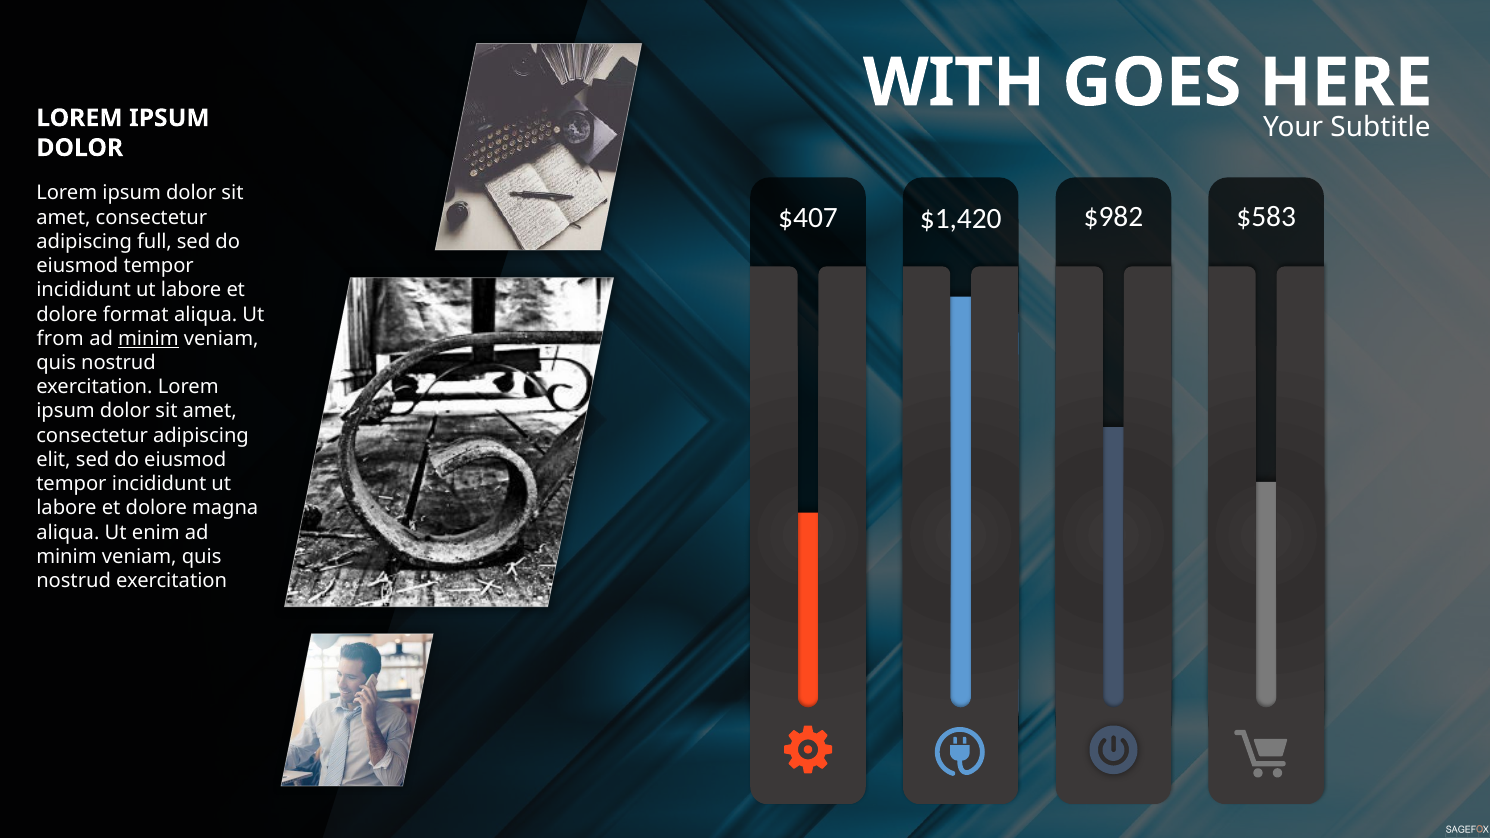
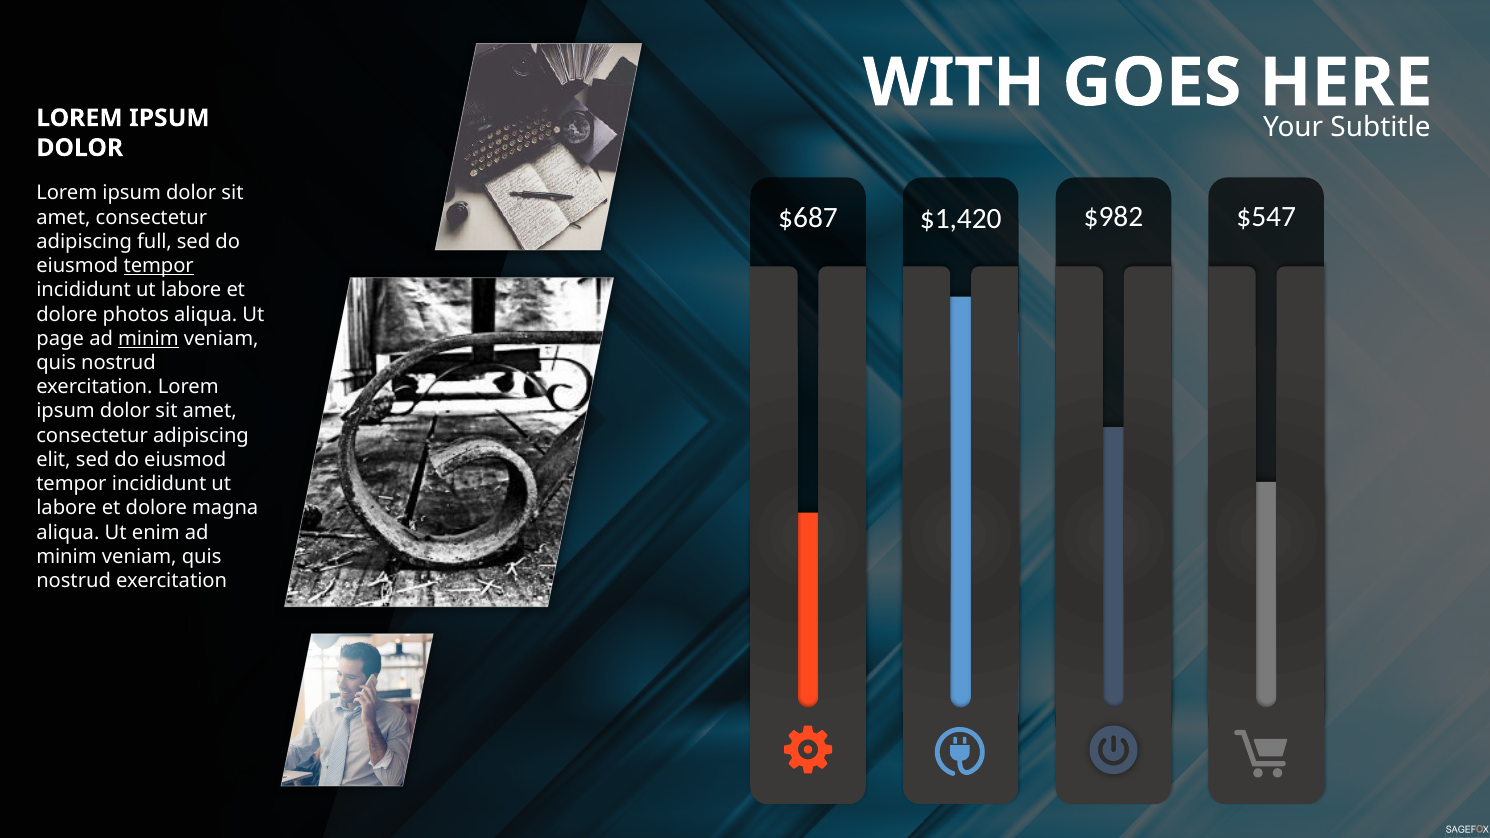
$407: $407 -> $687 (808, 217)
$583: $583 -> $547 (1266, 216)
tempor underline: none -> present (159, 266)
format: format -> photos (136, 314)
from: from -> page (60, 339)
